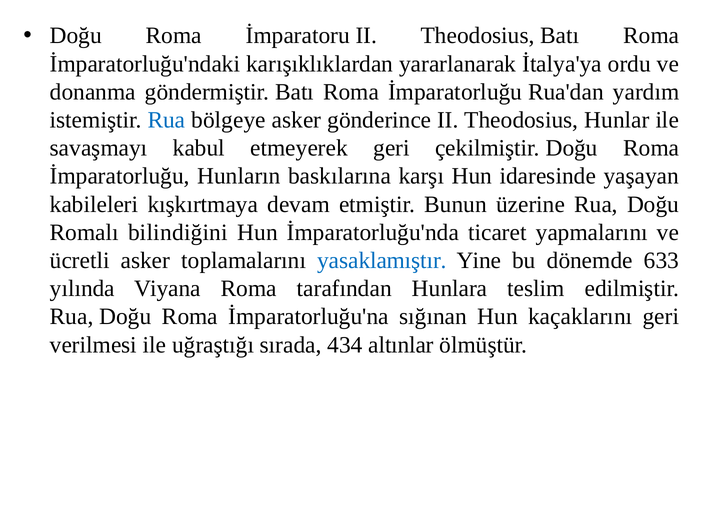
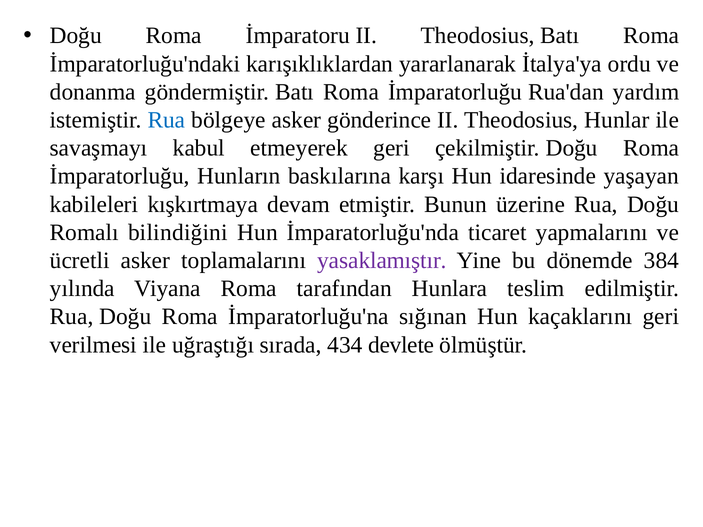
yasaklamıştır colour: blue -> purple (382, 261)
633: 633 -> 384 (661, 261)
altınlar: altınlar -> devlete (401, 345)
